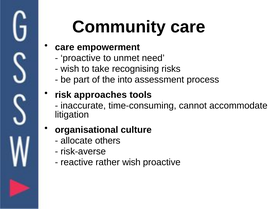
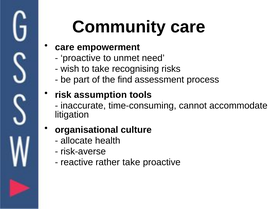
into: into -> find (125, 79)
approaches: approaches -> assumption (100, 95)
others: others -> health (108, 140)
rather wish: wish -> take (131, 162)
